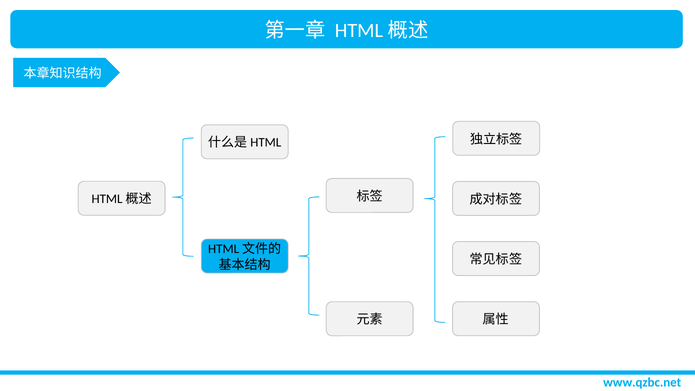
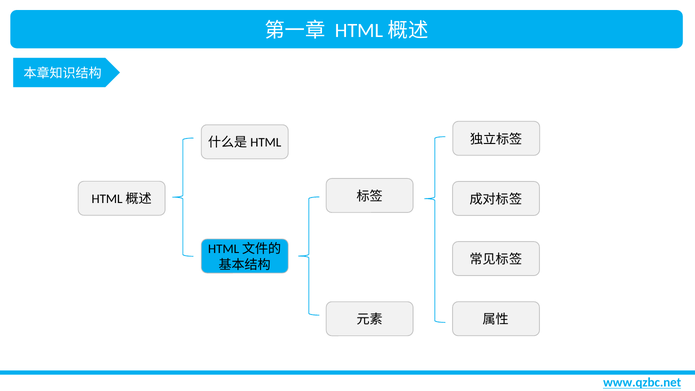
www.qzbc.net underline: none -> present (642, 383)
